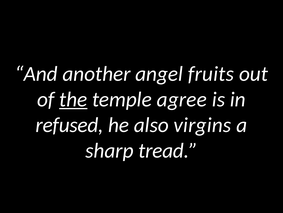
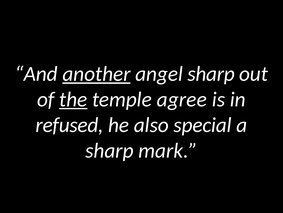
another underline: none -> present (96, 74)
angel fruits: fruits -> sharp (211, 74)
virgins: virgins -> special (203, 125)
tread: tread -> mark (168, 150)
